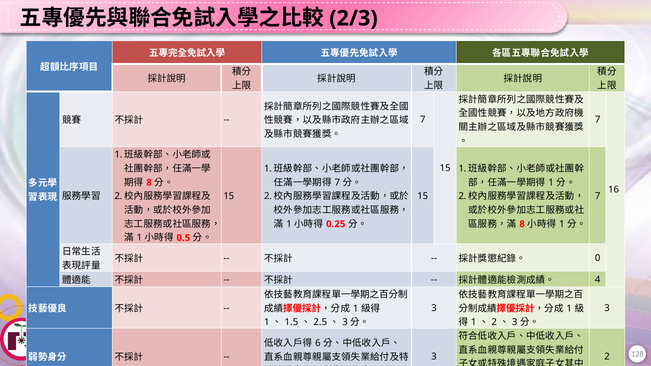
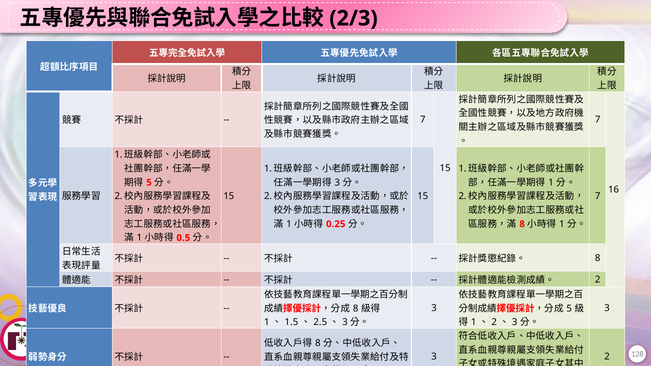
8: 8 -> 5 (149, 183)
7: 7 -> 3 (337, 183)
0: 0 -> 8 (598, 258)
4: 4 -> 2 (598, 280)
1: 1 -> 8 (356, 309)
1: 1 -> 5 (569, 309)
6: 6 -> 8 (318, 343)
